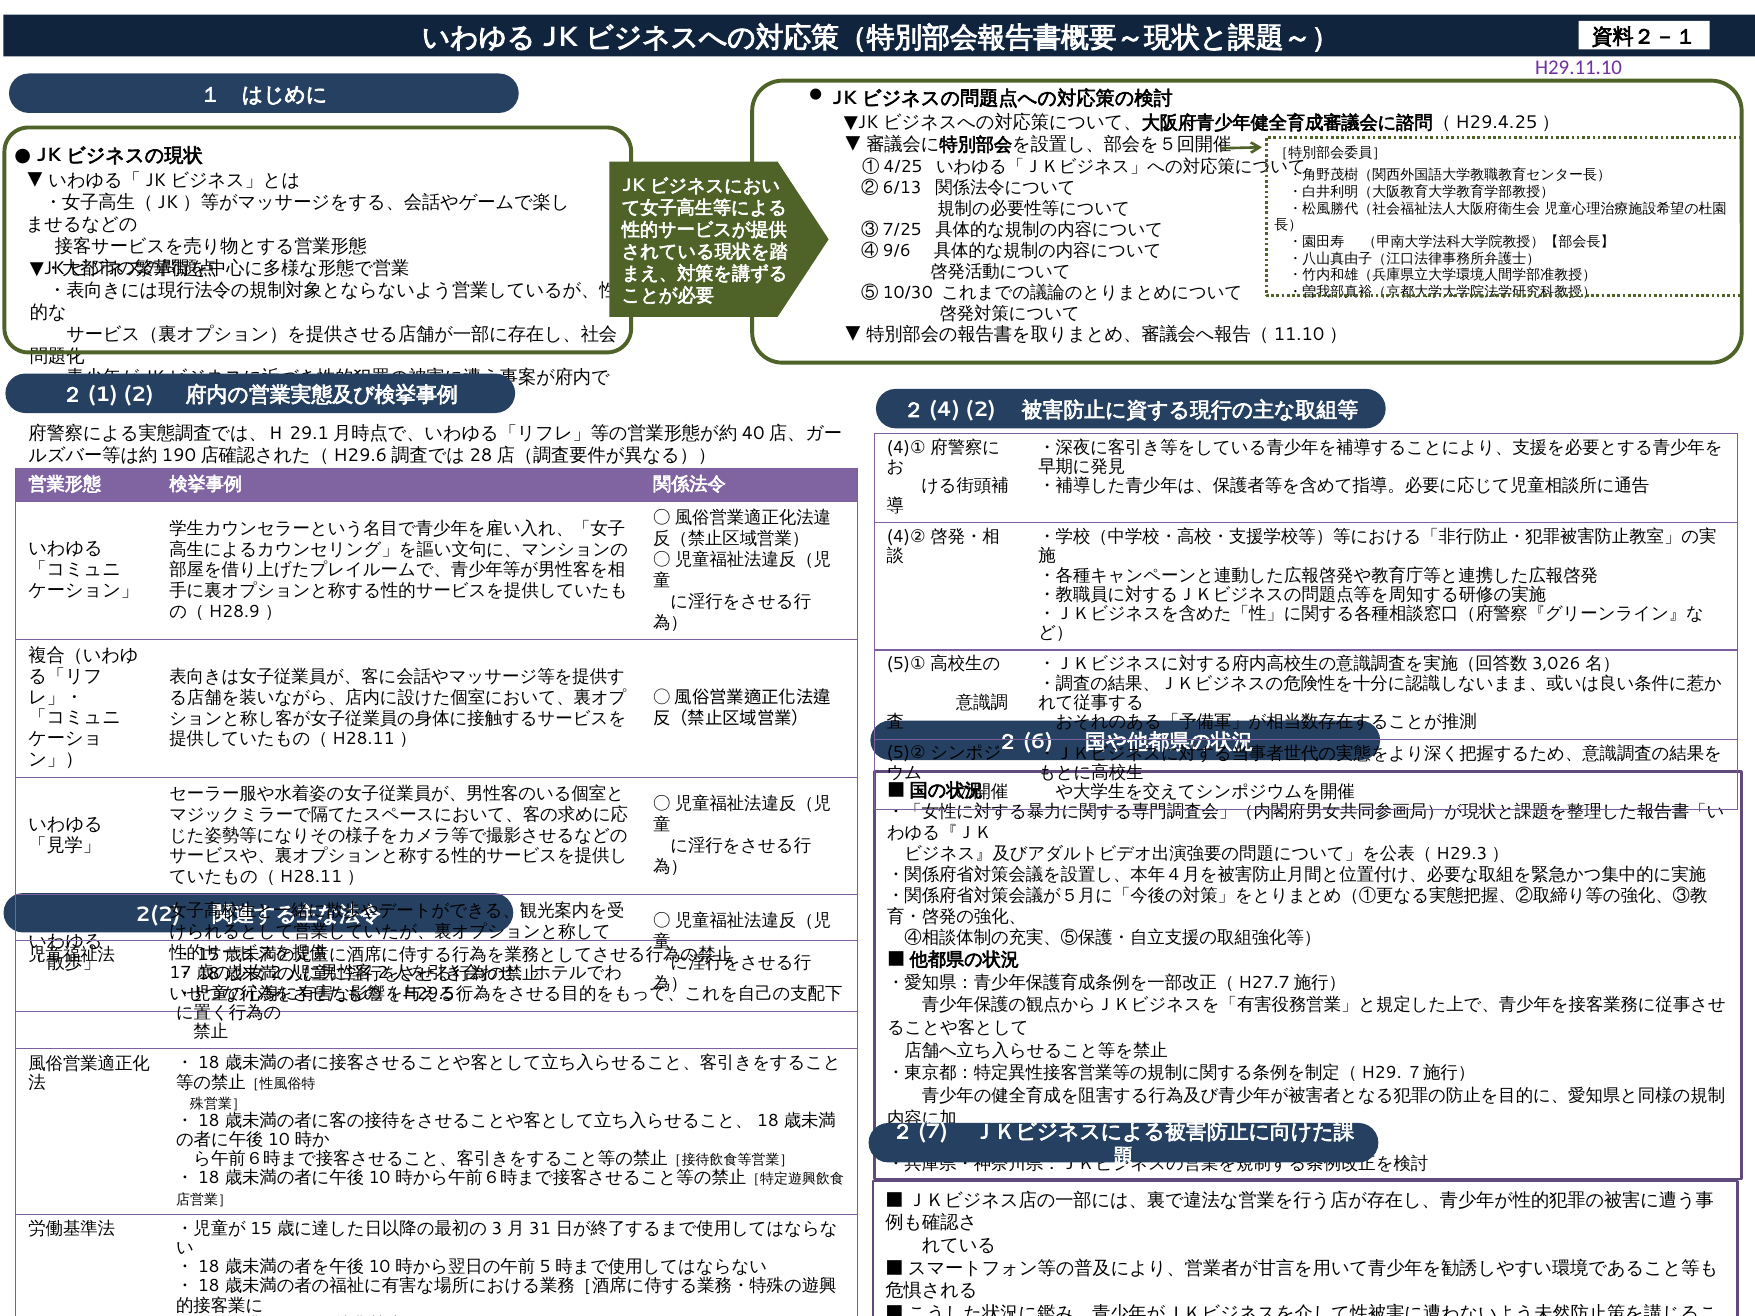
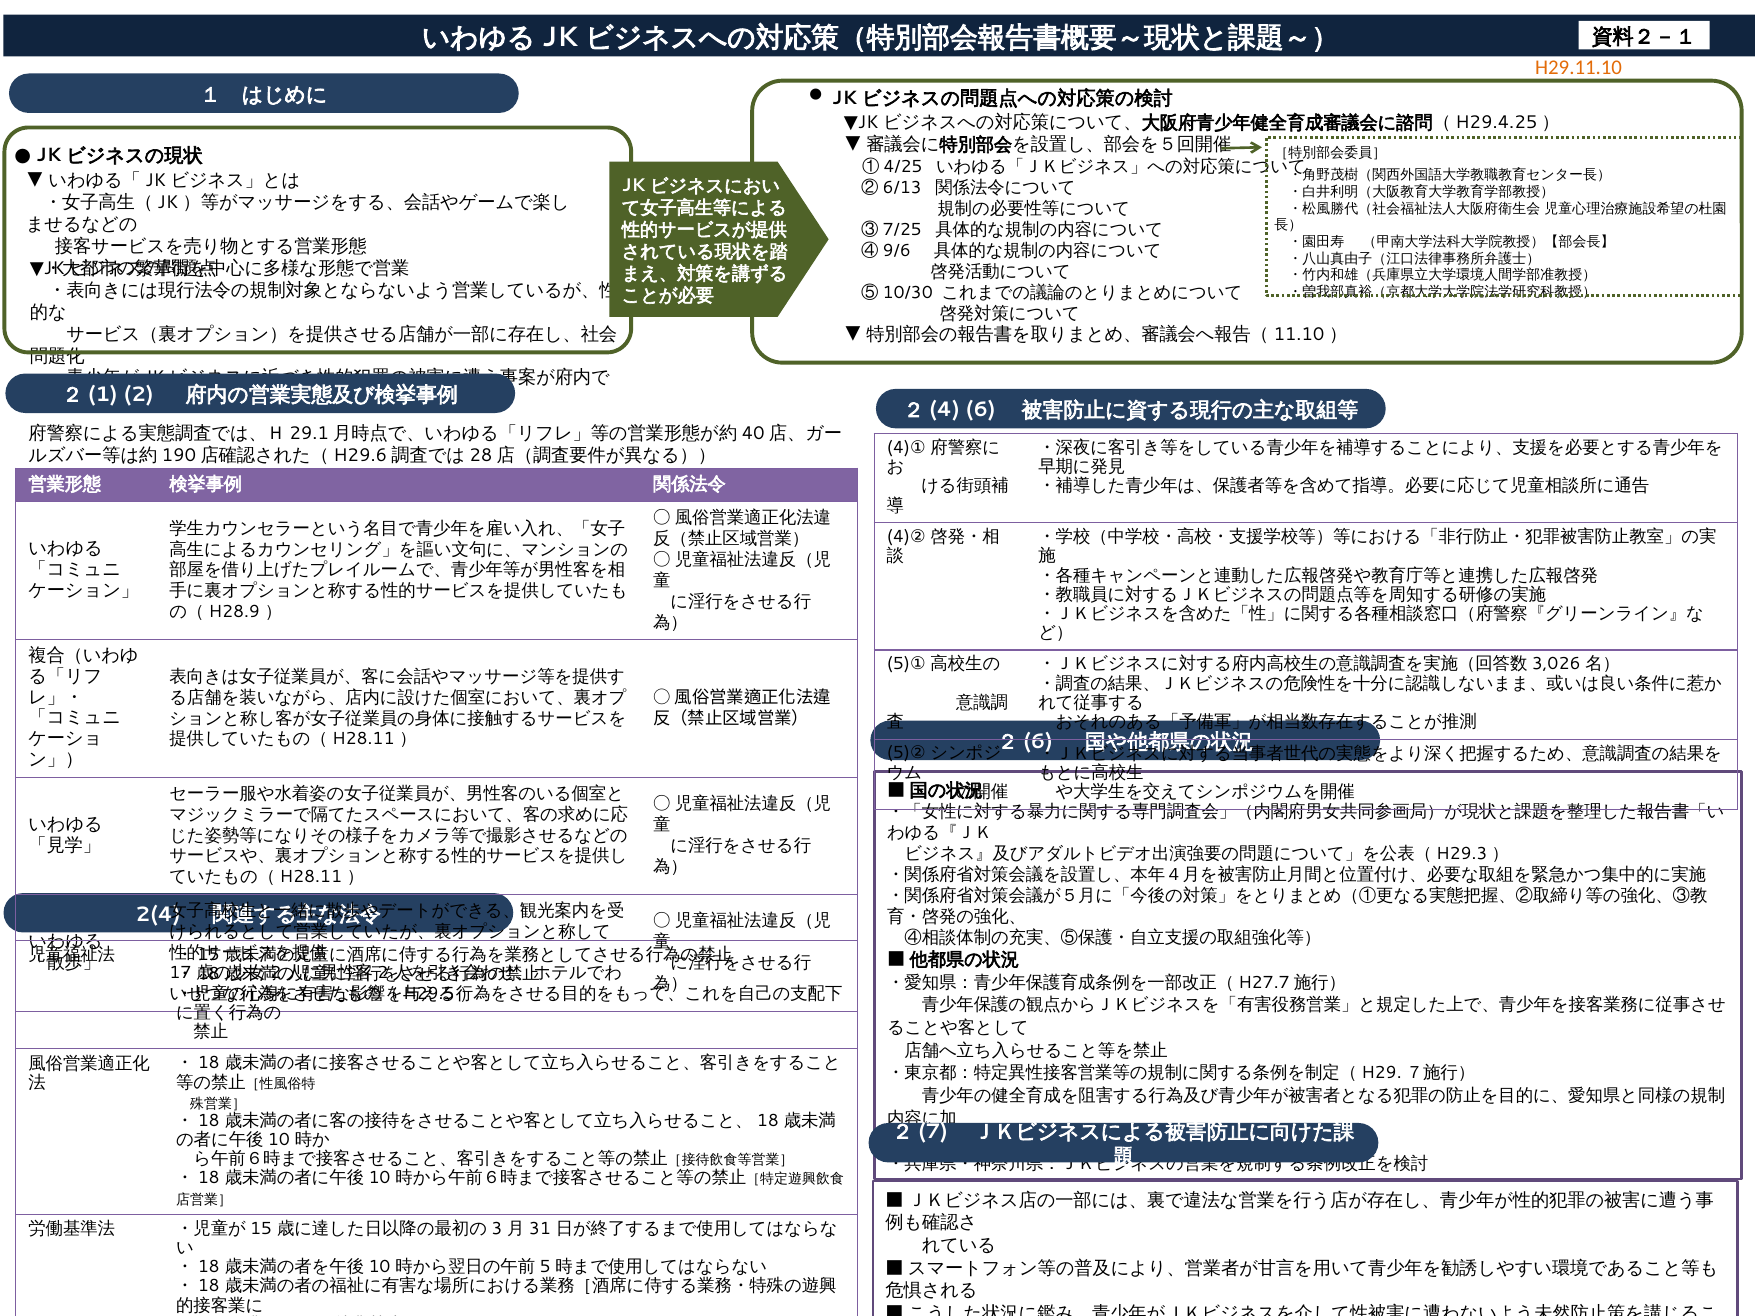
H29.11.10 colour: purple -> orange (1579, 68)
２(4 2: 2 -> 6 (981, 410)
2(2: 2(2 -> 2(4 (158, 914)
